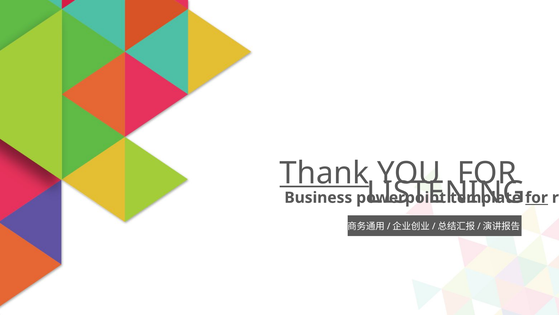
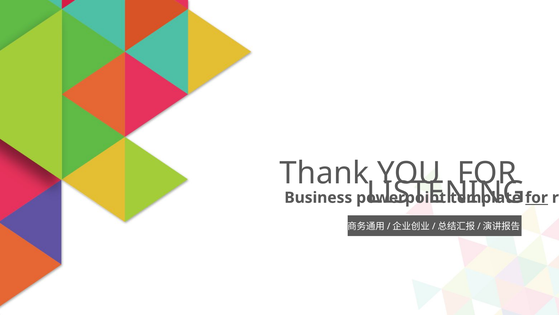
Thank underline: present -> none (324, 173)
